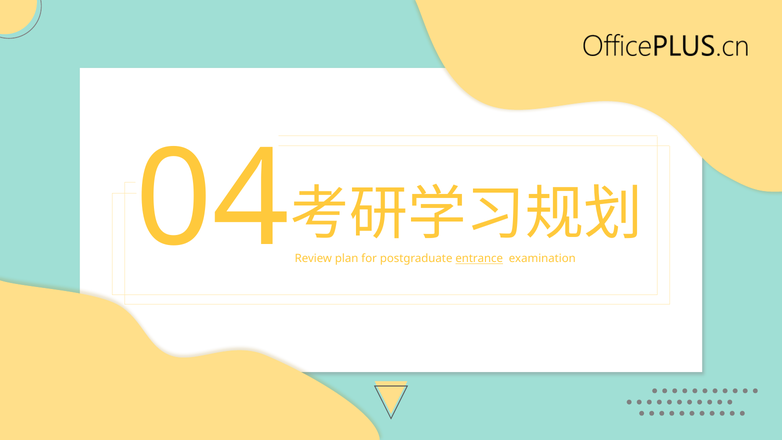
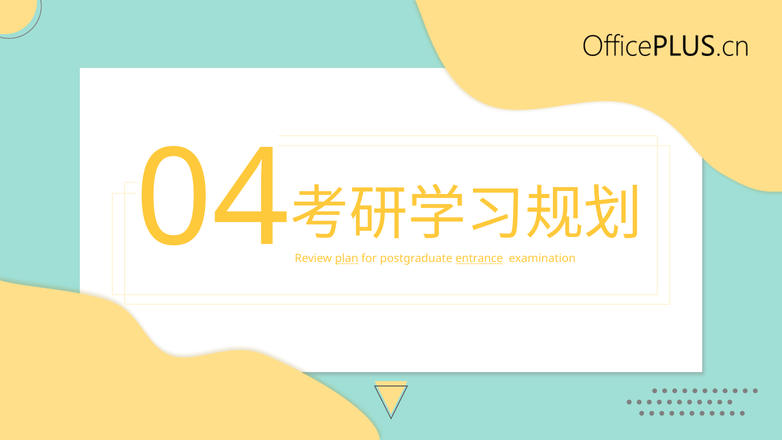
plan underline: none -> present (347, 259)
